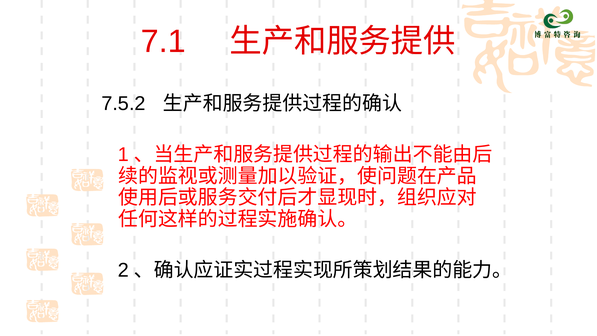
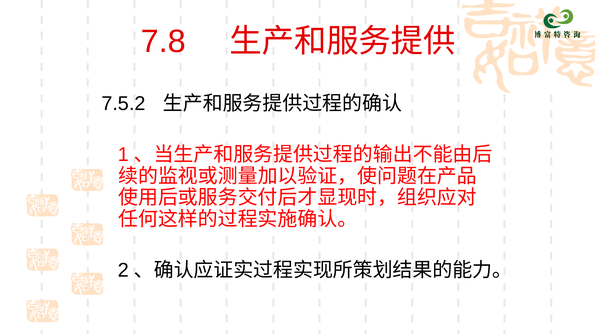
7.1: 7.1 -> 7.8 (163, 41)
